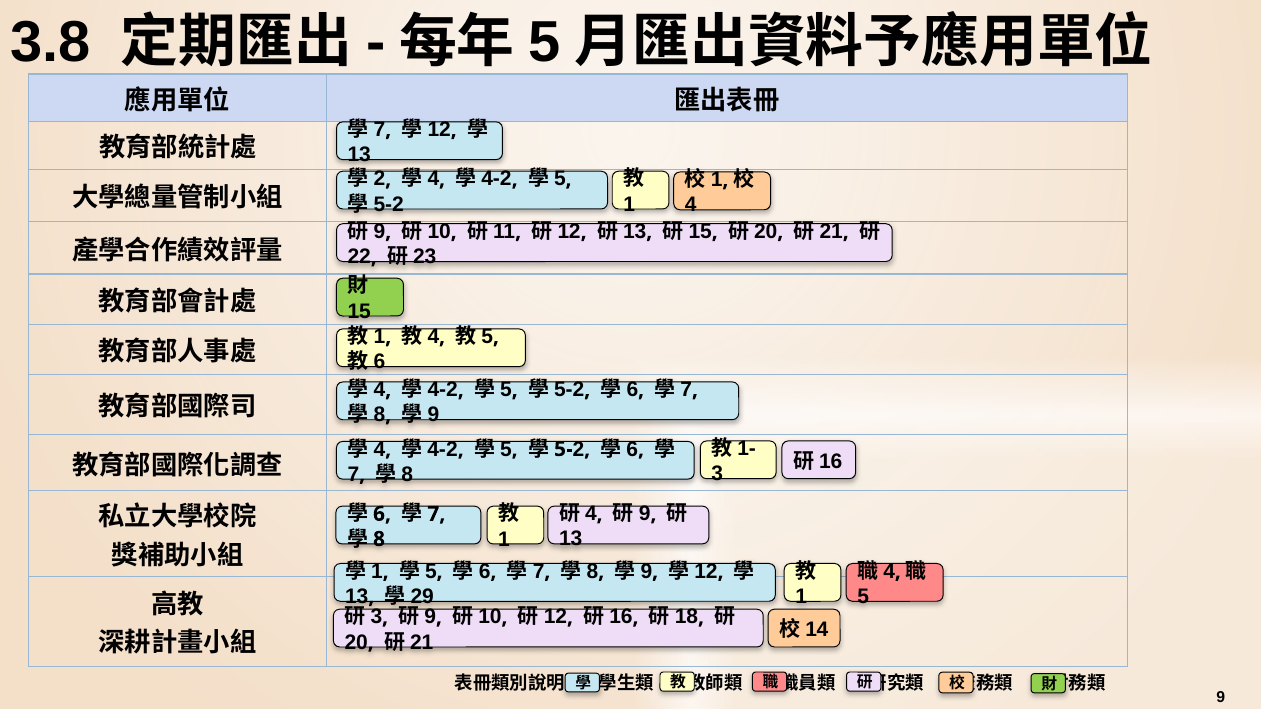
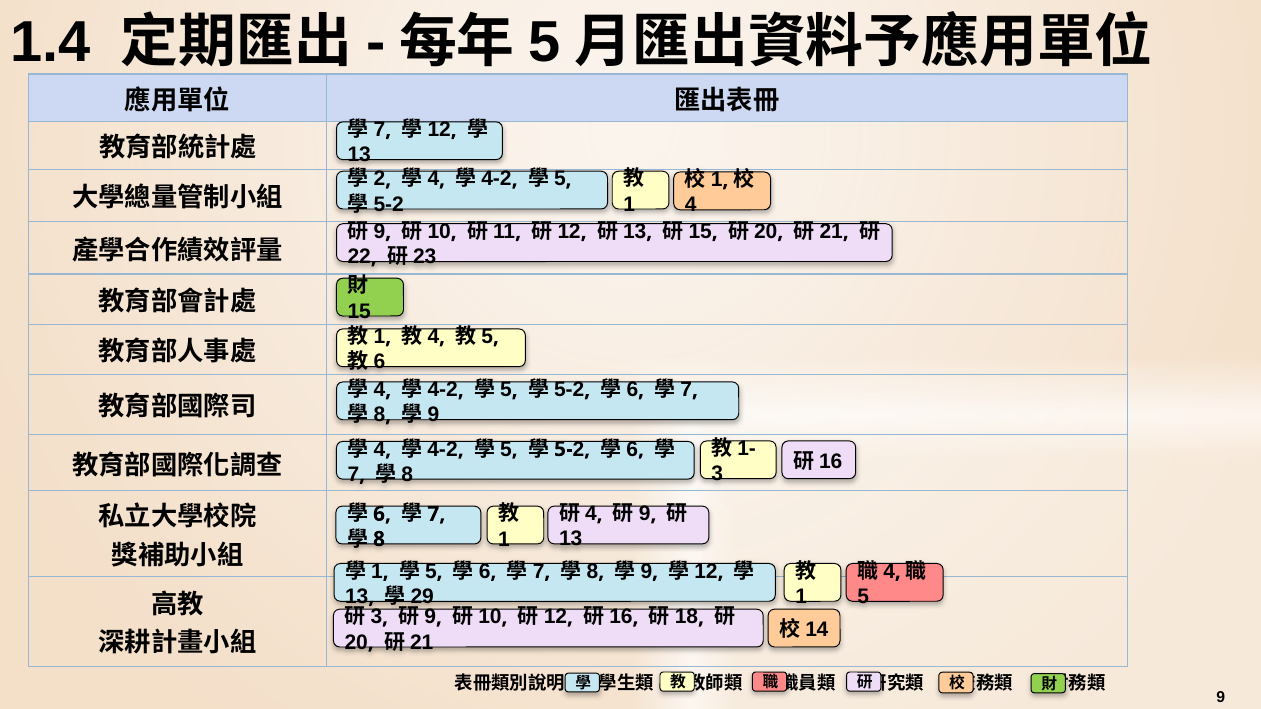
3.8: 3.8 -> 1.4 (51, 42)
